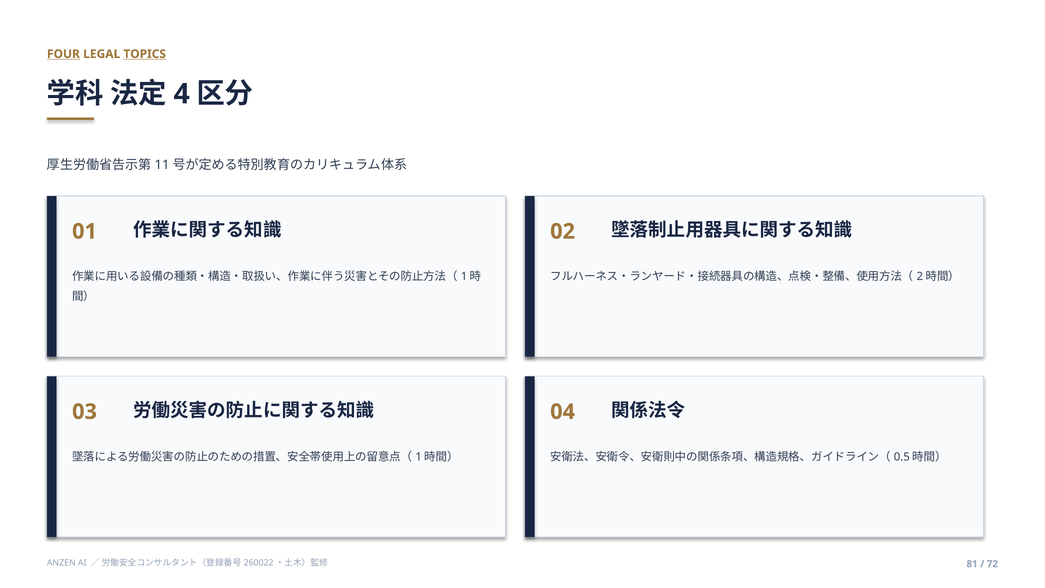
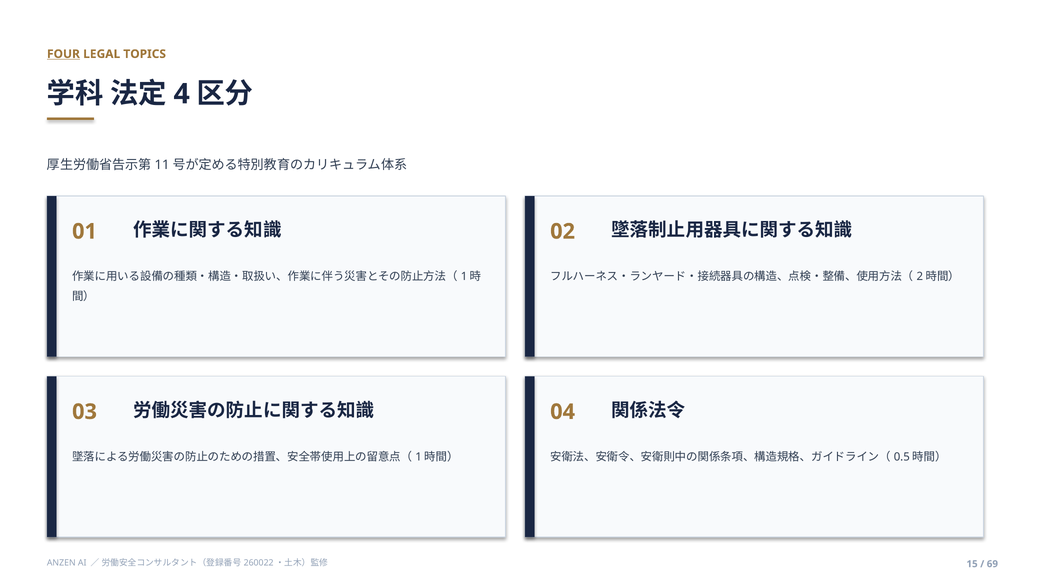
TOPICS underline: present -> none (145, 54)
81: 81 -> 15 (972, 564)
72: 72 -> 69 (992, 564)
